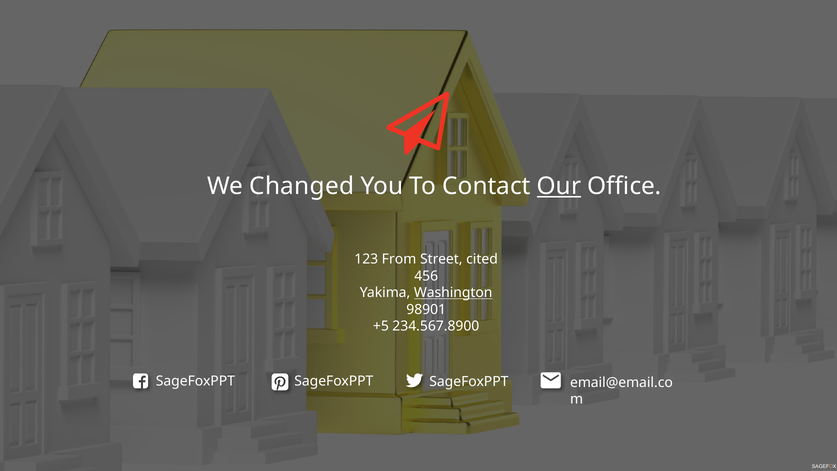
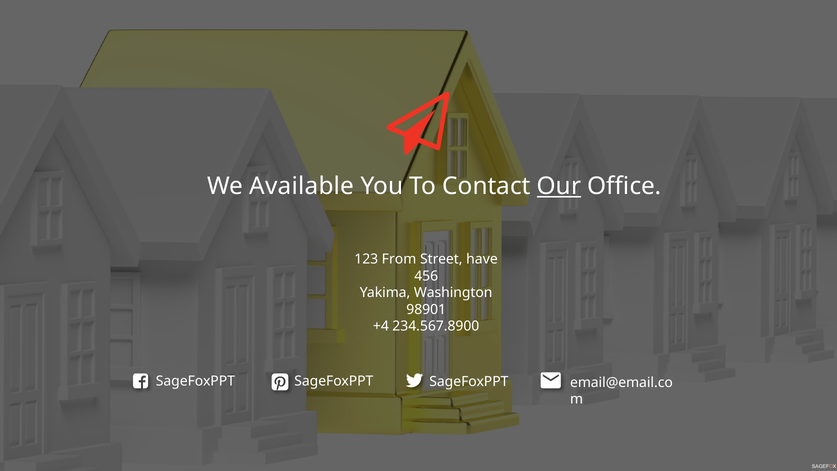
Changed: Changed -> Available (302, 186)
cited: cited -> have (482, 259)
Washington underline: present -> none (453, 293)
+5: +5 -> +4 (381, 326)
